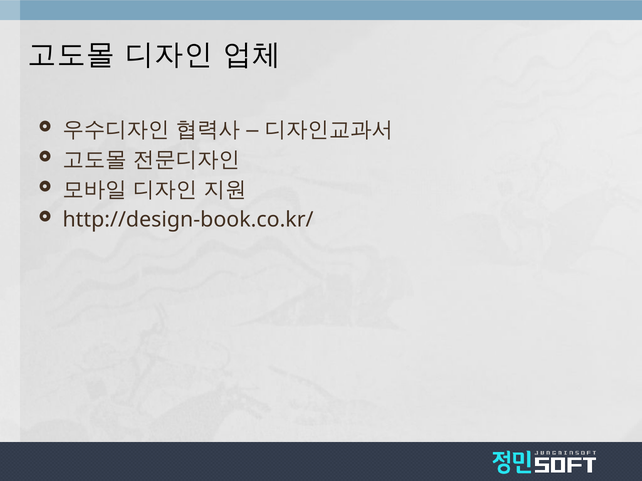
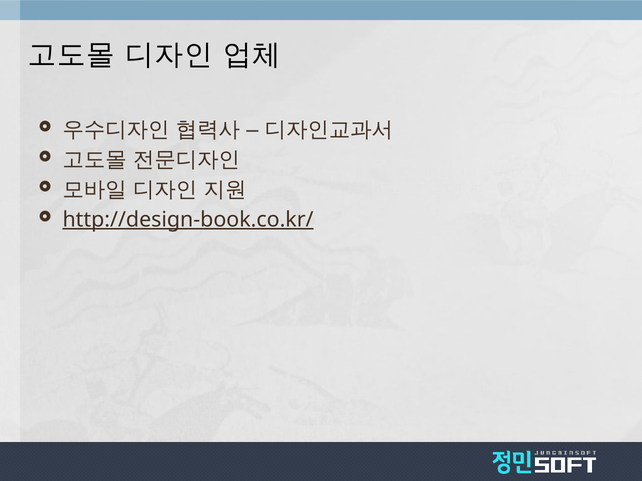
http://design-book.co.kr/ underline: none -> present (188, 220)
